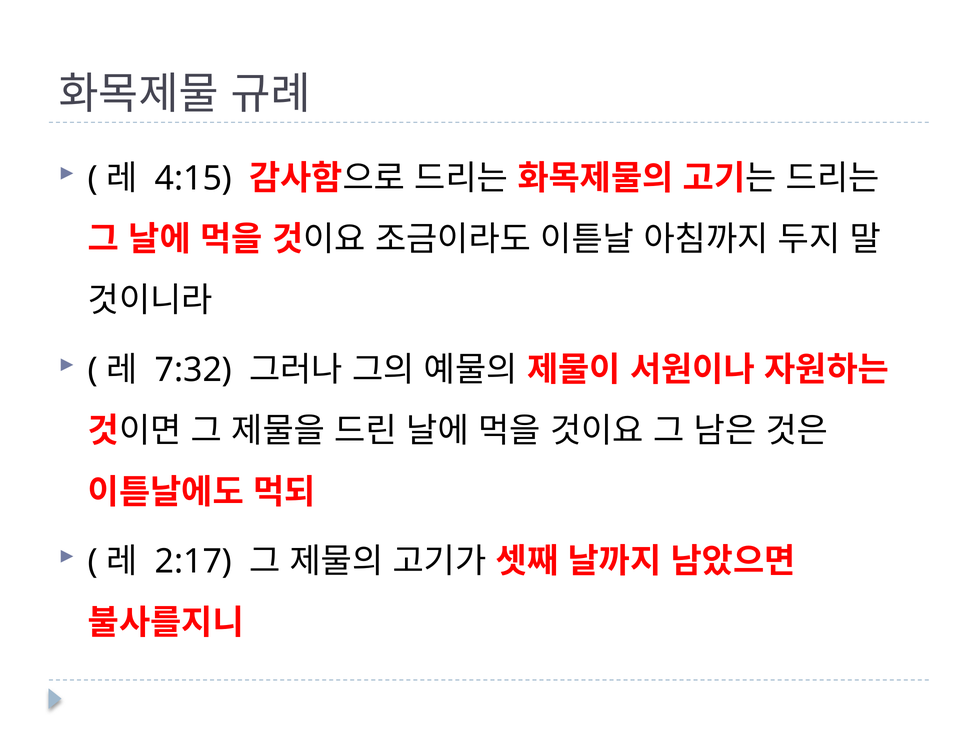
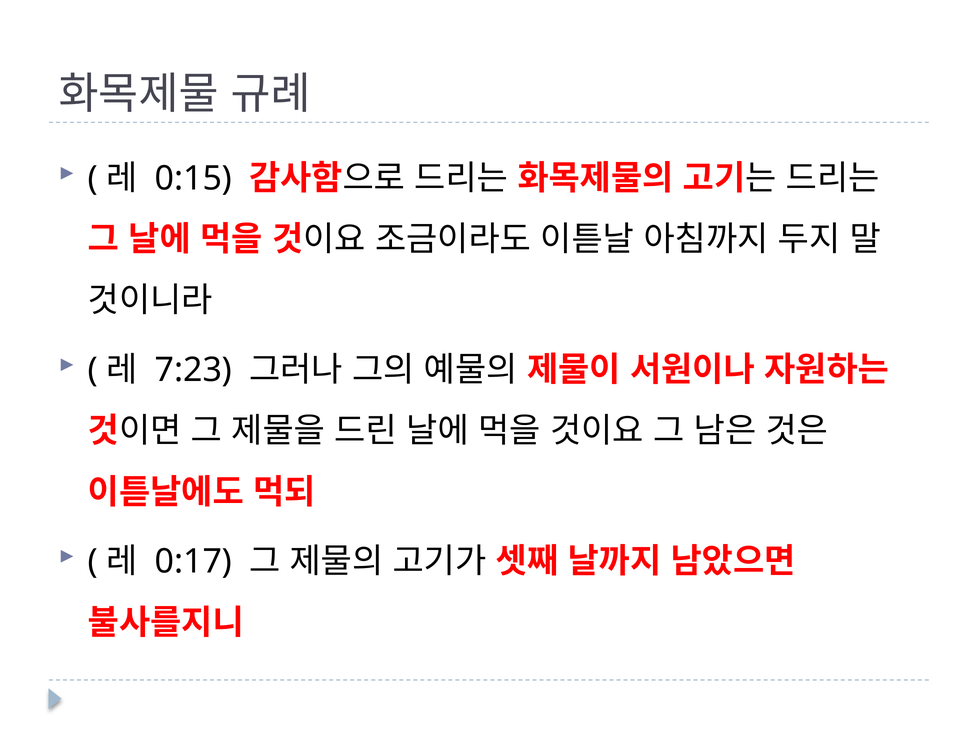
4:15: 4:15 -> 0:15 (193, 178)
7:32: 7:32 -> 7:23 (193, 370)
2:17: 2:17 -> 0:17 (193, 561)
